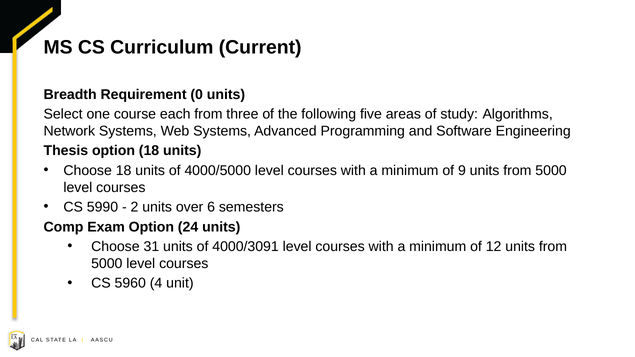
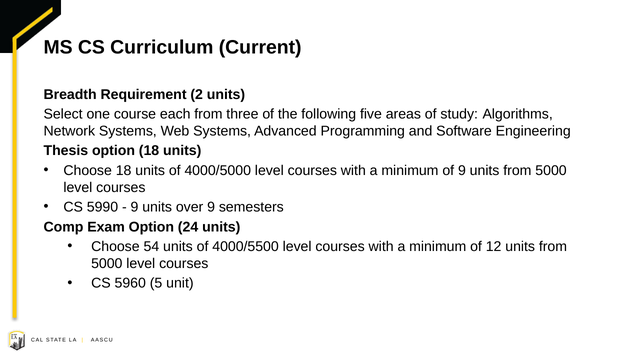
0: 0 -> 2 (197, 94)
2: 2 -> 9 (134, 207)
over 6: 6 -> 9 (211, 207)
31: 31 -> 54 (151, 247)
4000/3091: 4000/3091 -> 4000/5500 (246, 247)
4: 4 -> 5 (156, 283)
